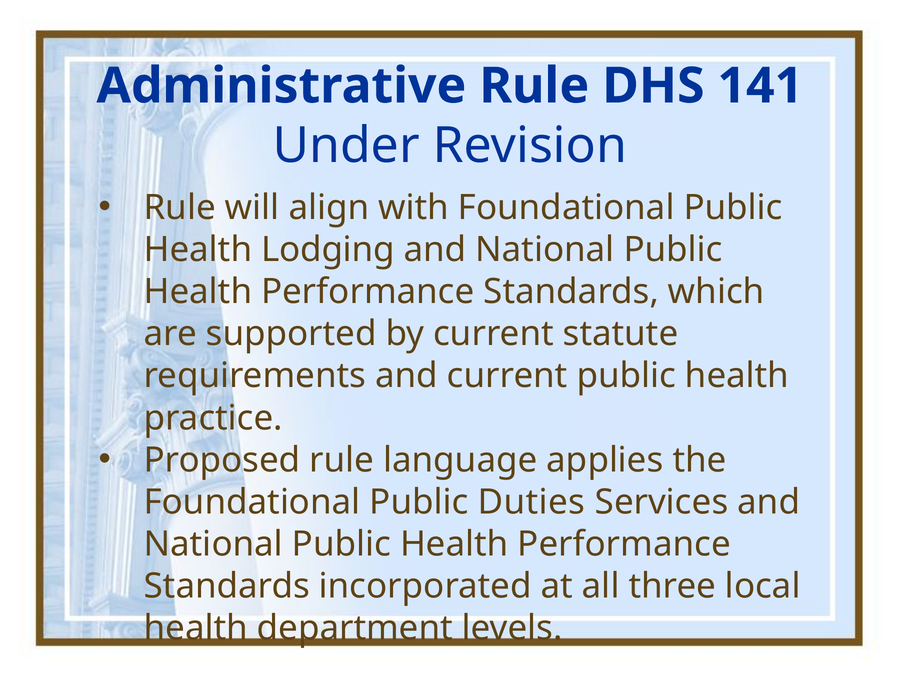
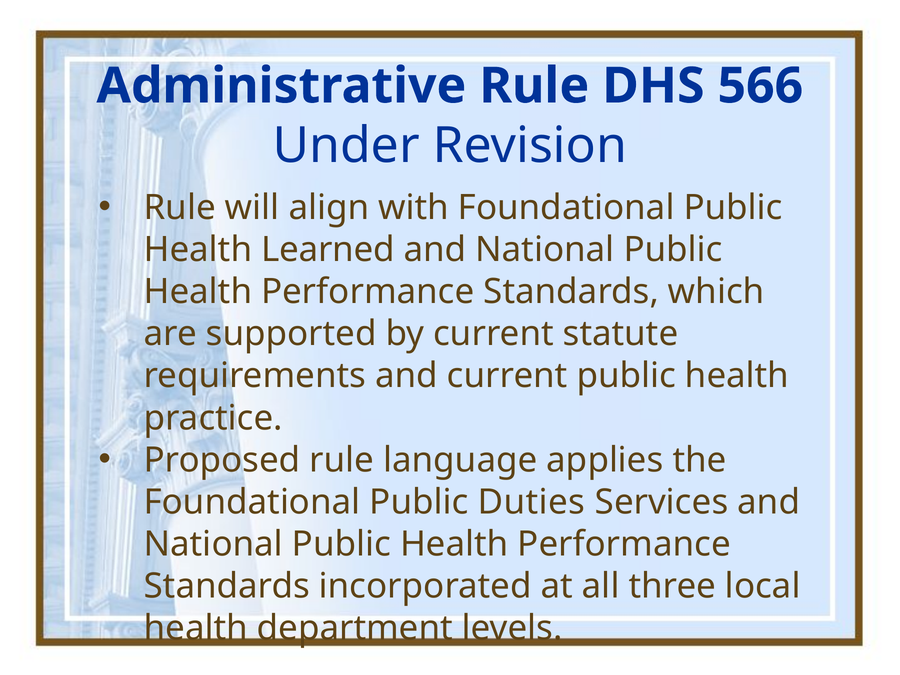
141: 141 -> 566 (760, 86)
Lodging: Lodging -> Learned (328, 250)
